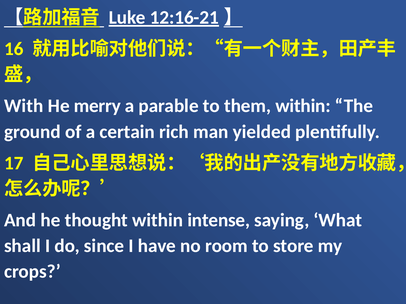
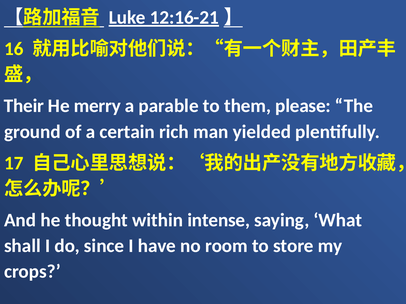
With: With -> Their (24, 106)
them within: within -> please (303, 106)
